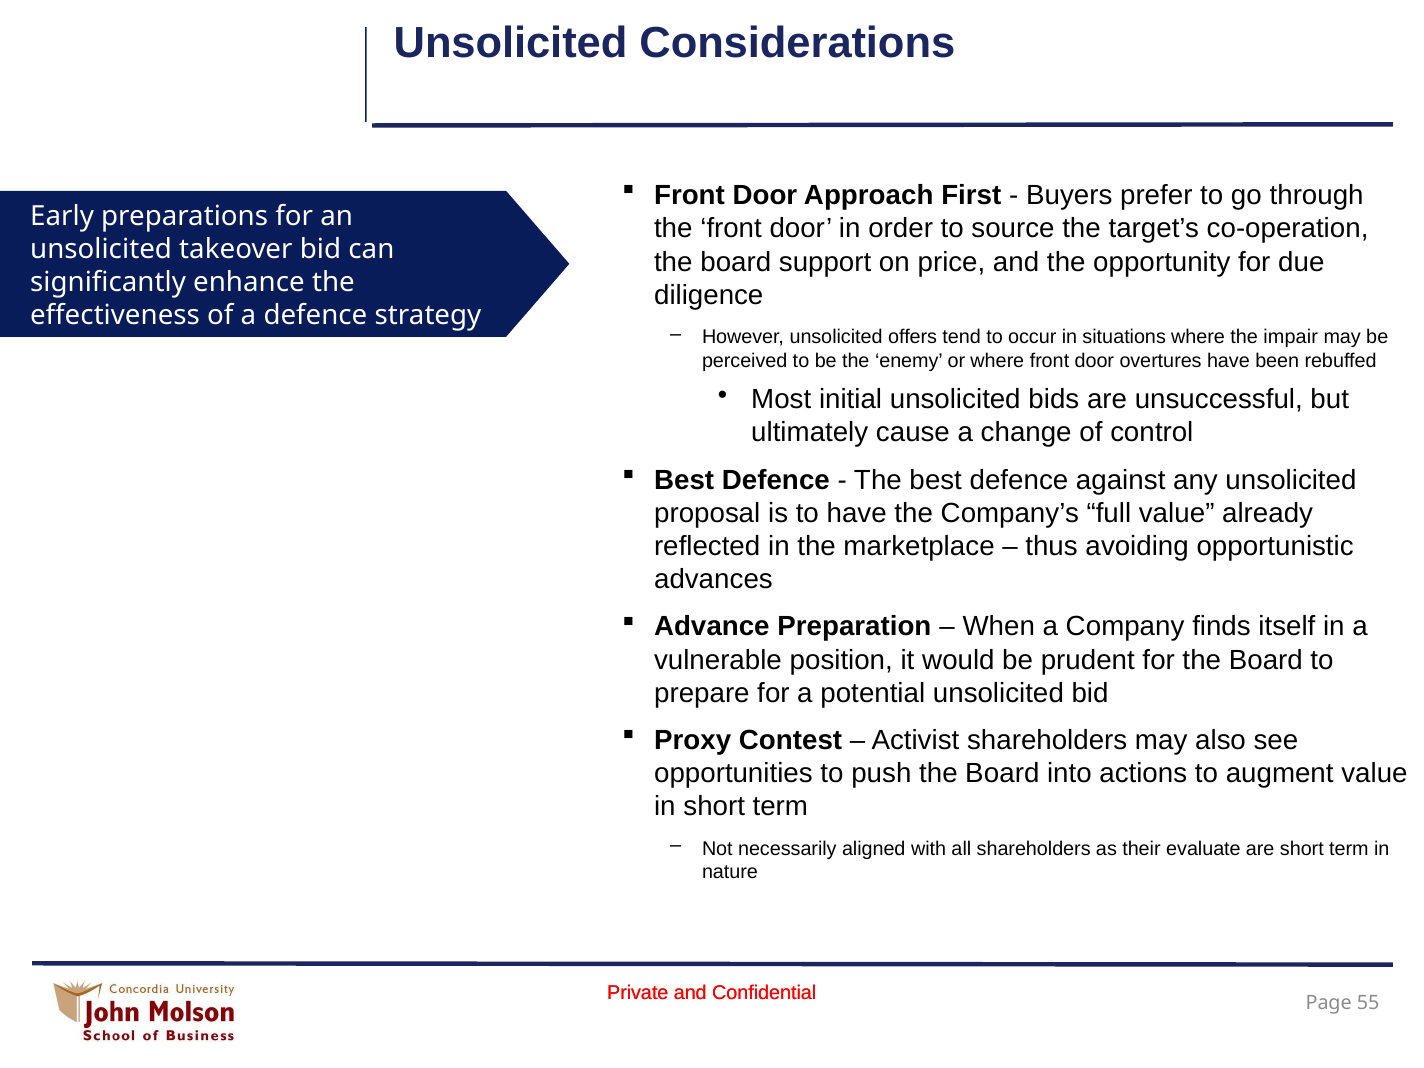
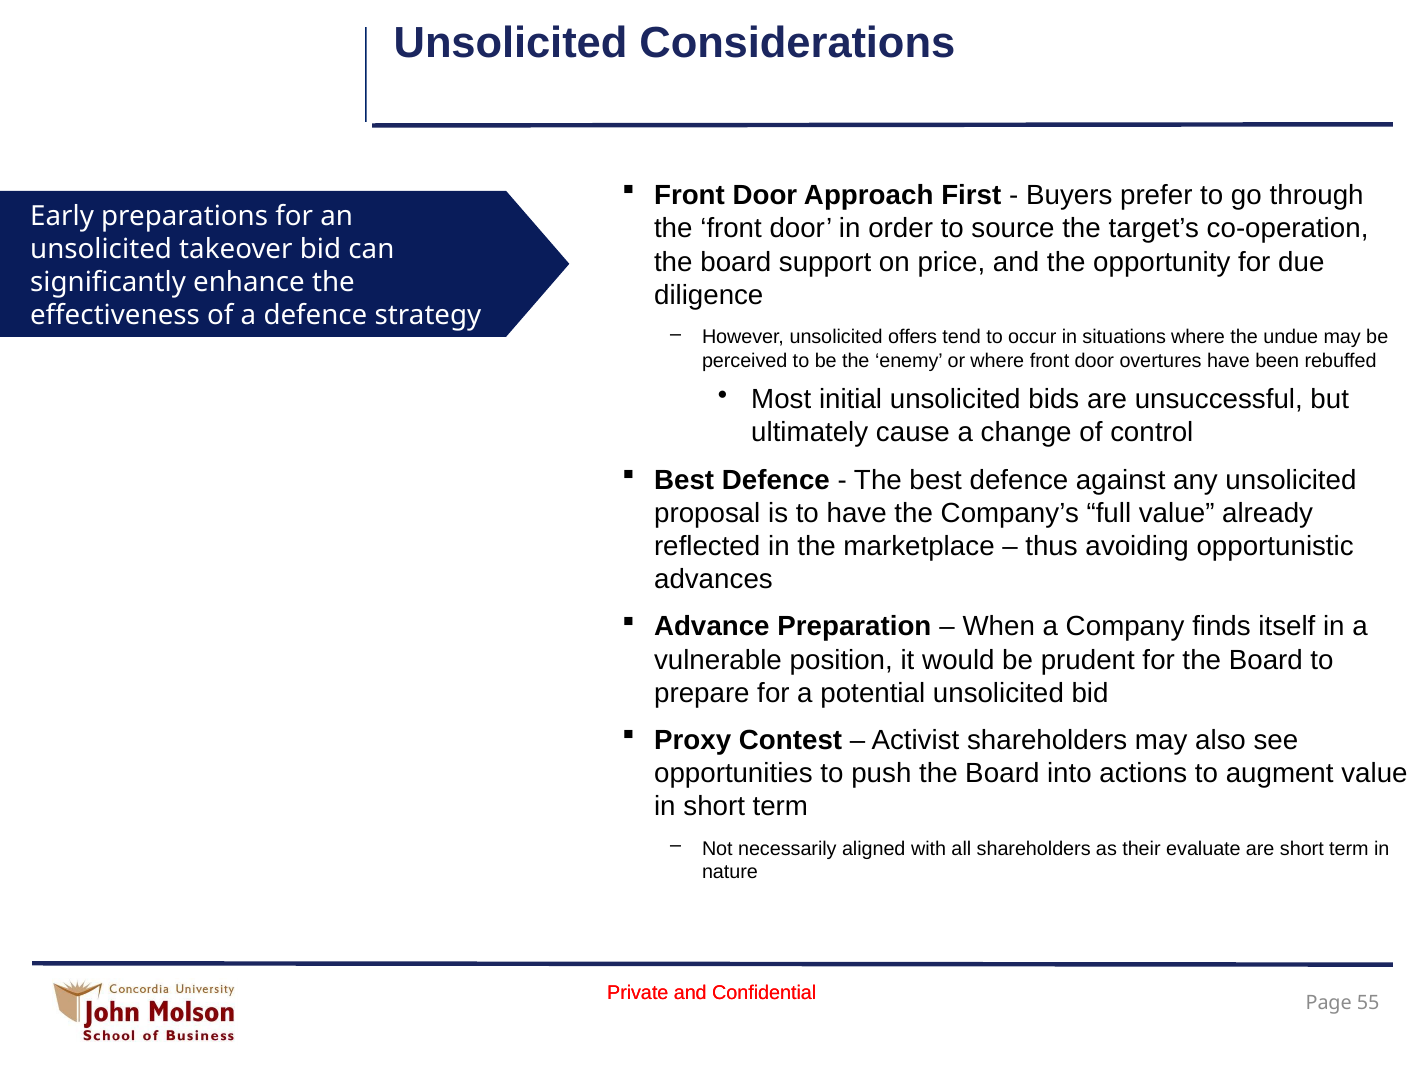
impair: impair -> undue (1291, 337)
